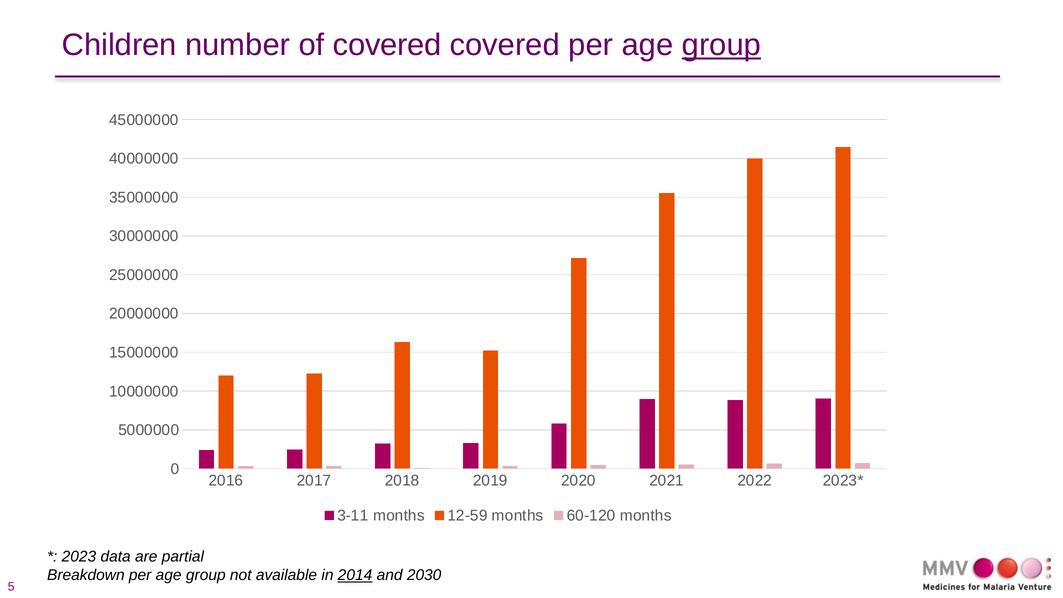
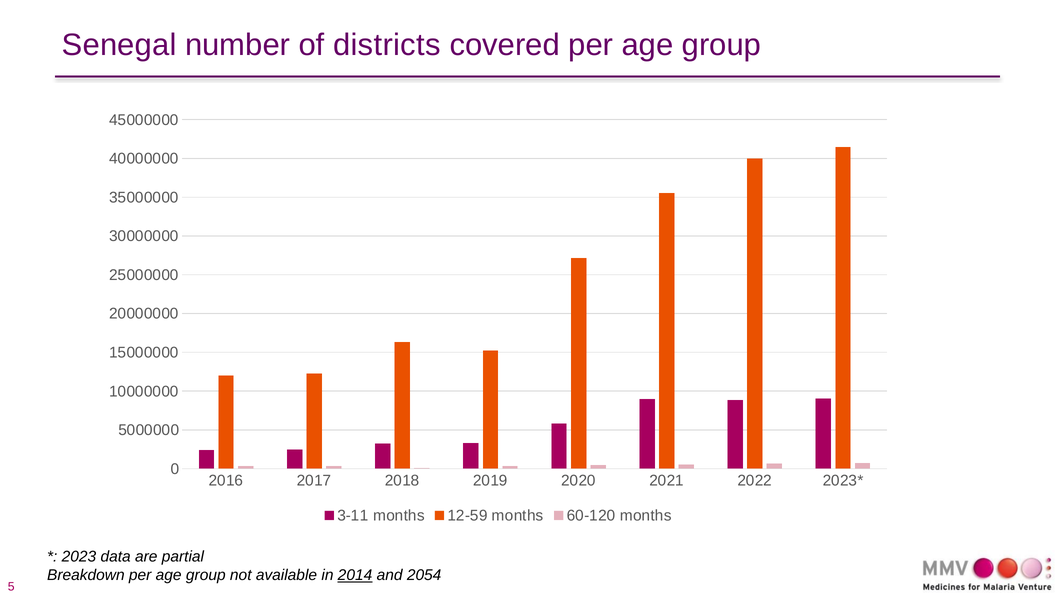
Children: Children -> Senegal (119, 45)
of covered: covered -> districts (387, 45)
group underline: present -> none (722, 45)
2030: 2030 -> 2054 (424, 575)
